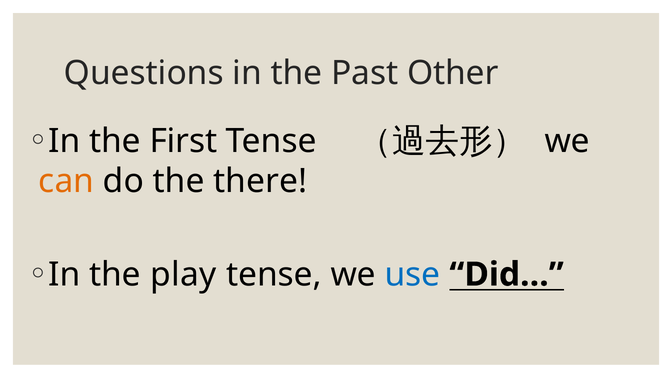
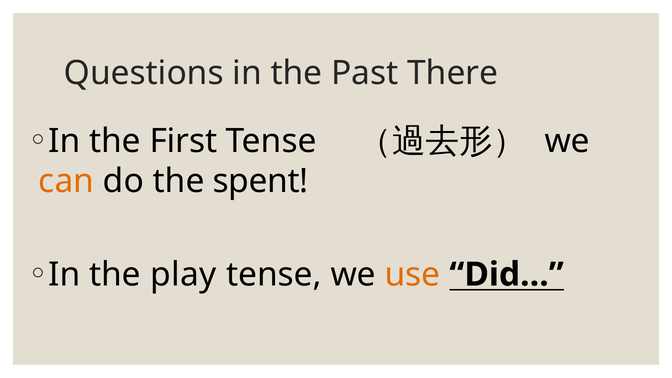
Other: Other -> There (453, 73)
there: there -> spent (260, 181)
use colour: blue -> orange (412, 275)
